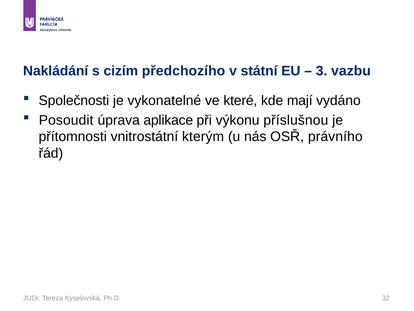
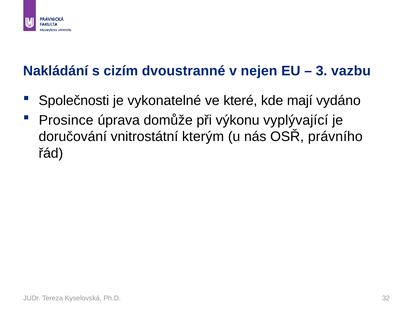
předchozího: předchozího -> dvoustranné (184, 71)
státní: státní -> nejen (259, 71)
Posoudit: Posoudit -> Prosince (66, 120)
aplikace: aplikace -> domůže (168, 120)
příslušnou: příslušnou -> vyplývající (296, 120)
přítomnosti: přítomnosti -> doručování (73, 136)
